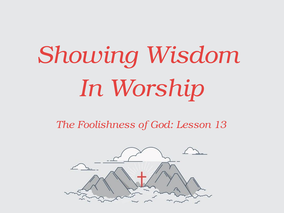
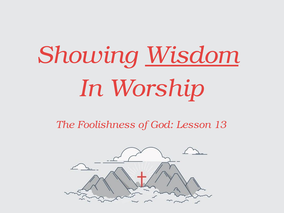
Wisdom underline: none -> present (192, 55)
